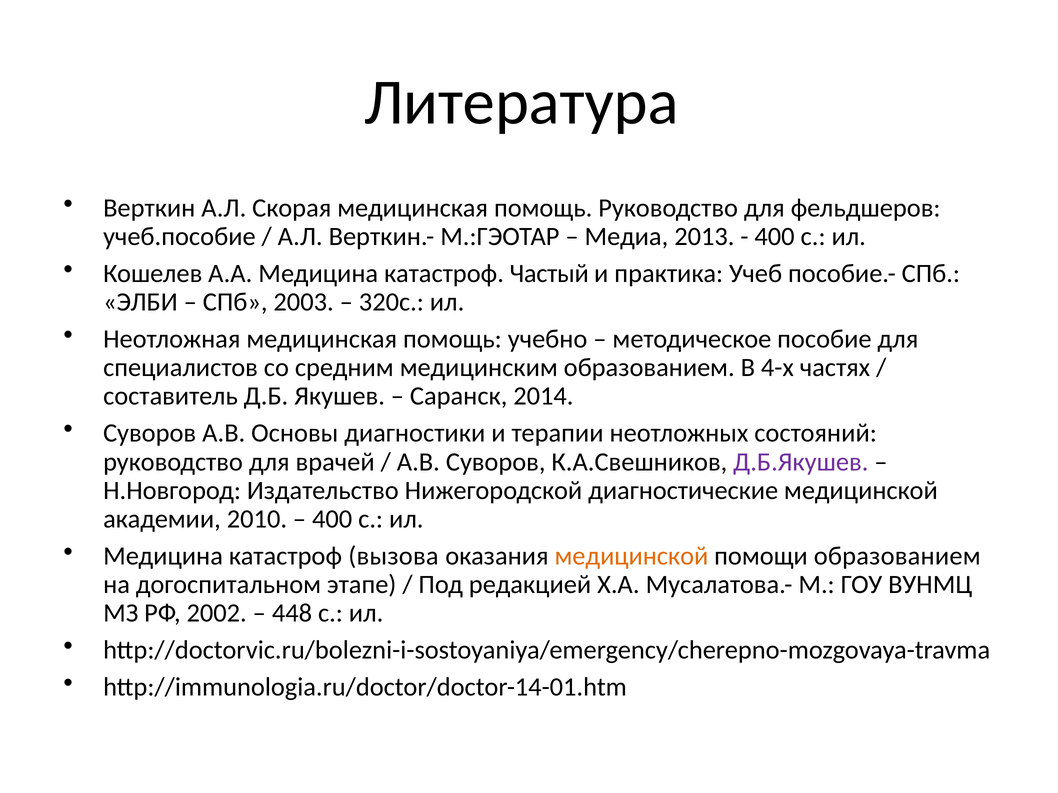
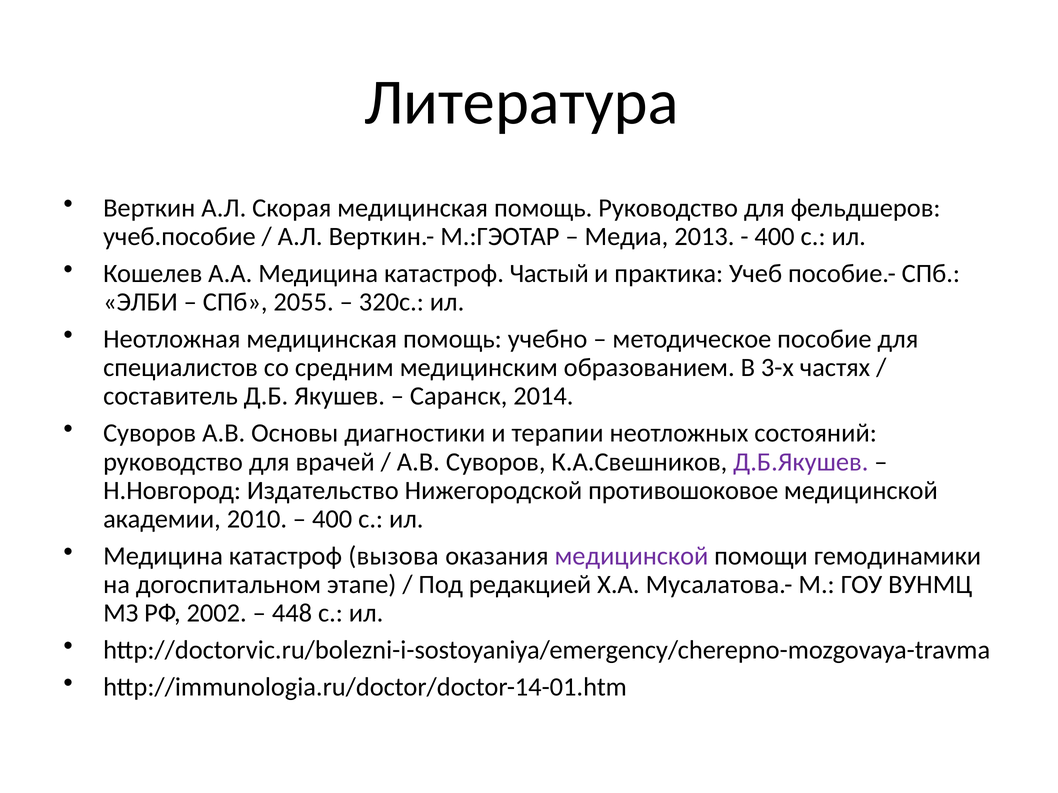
2003: 2003 -> 2055 (304, 302)
4-х: 4-х -> 3-х (777, 368)
диагностические: диагностические -> противошоковое (683, 491)
медицинской colour: orange -> purple (631, 556)
помощи образованием: образованием -> гемодинамики (897, 556)
